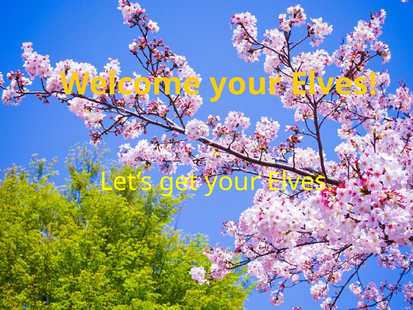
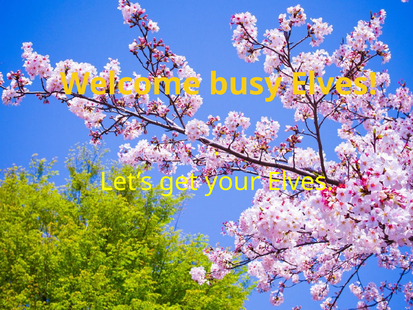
Welcome your: your -> busy (245, 84)
